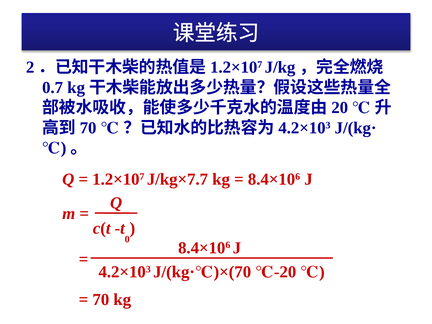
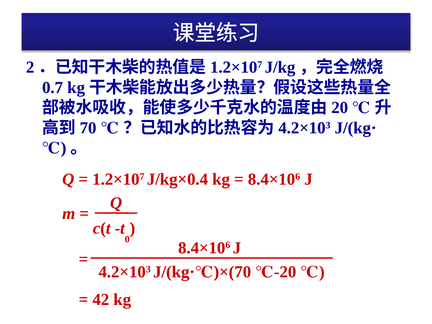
J/kg×7.7: J/kg×7.7 -> J/kg×0.4 (177, 179)
70: 70 -> 42 (101, 300)
